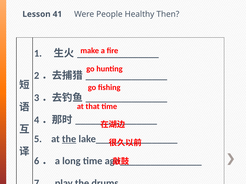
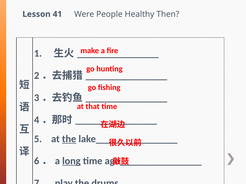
long underline: none -> present (71, 161)
